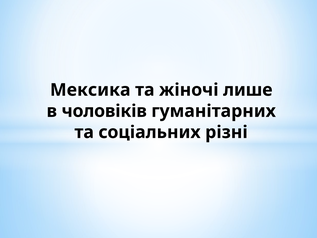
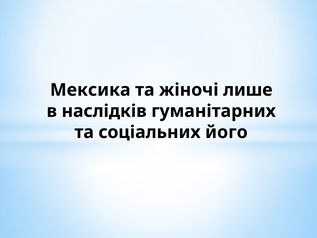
чоловіків: чоловіків -> наслідків (104, 111)
різні: різні -> його (226, 132)
